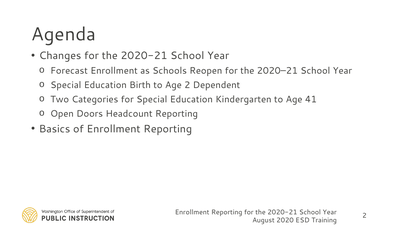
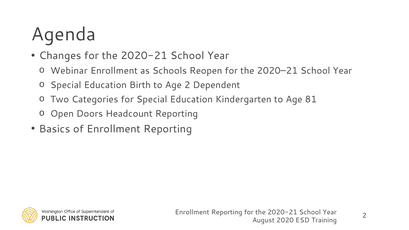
Forecast: Forecast -> Webinar (69, 71)
41: 41 -> 81 (311, 100)
